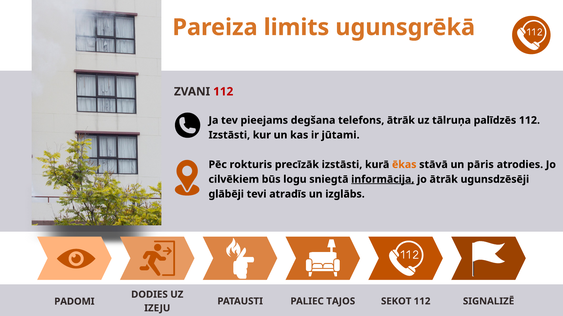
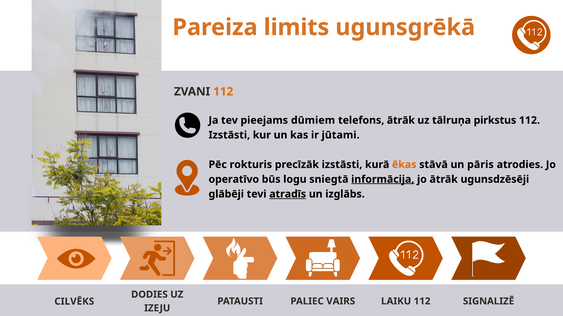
112 colour: red -> orange (223, 92)
degšana: degšana -> dūmiem (313, 121)
palīdzēs: palīdzēs -> pirkstus (495, 121)
cilvēkiem: cilvēkiem -> operatīvo (234, 180)
atradīs underline: none -> present (288, 194)
TAJOS: TAJOS -> VAIRS (341, 302)
SEKOT: SEKOT -> LAIKU (396, 302)
PADOMI: PADOMI -> CILVĒKS (74, 302)
